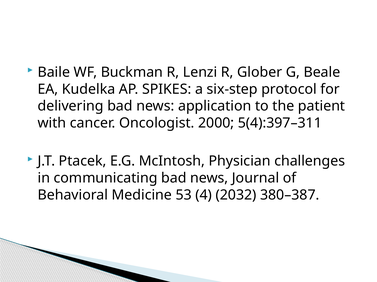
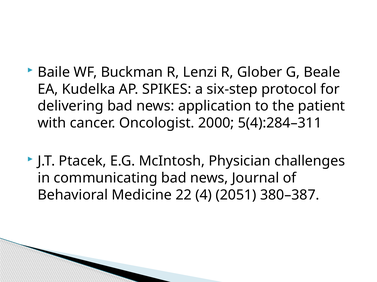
5(4):397–311: 5(4):397–311 -> 5(4):284–311 (280, 123)
53: 53 -> 22 (184, 195)
2032: 2032 -> 2051 (236, 195)
